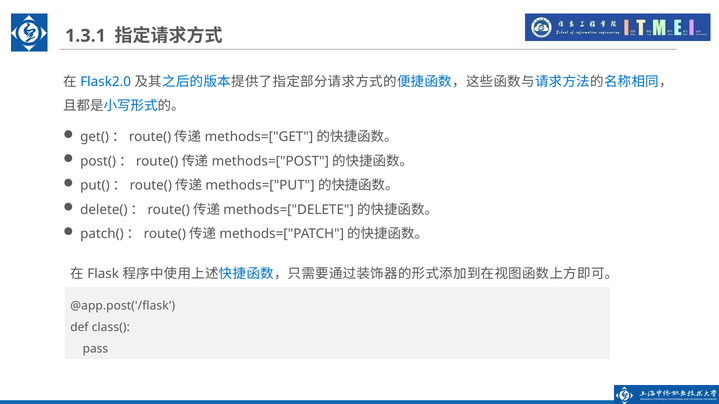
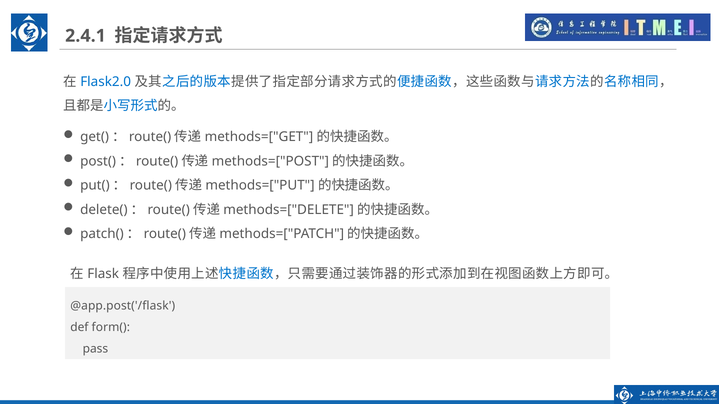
1.3.1: 1.3.1 -> 2.4.1 (86, 36)
class(: class( -> form( (111, 328)
